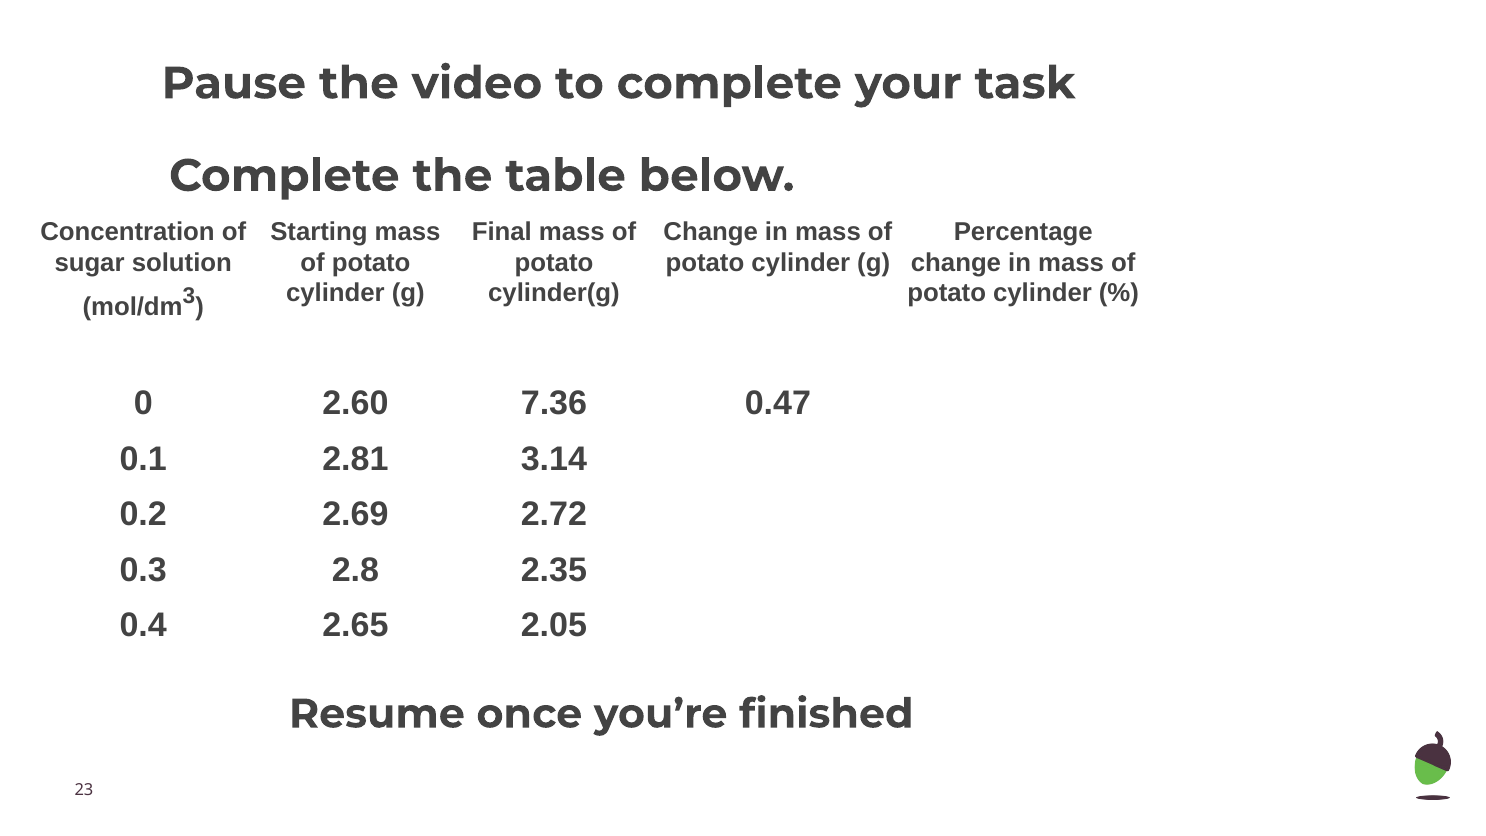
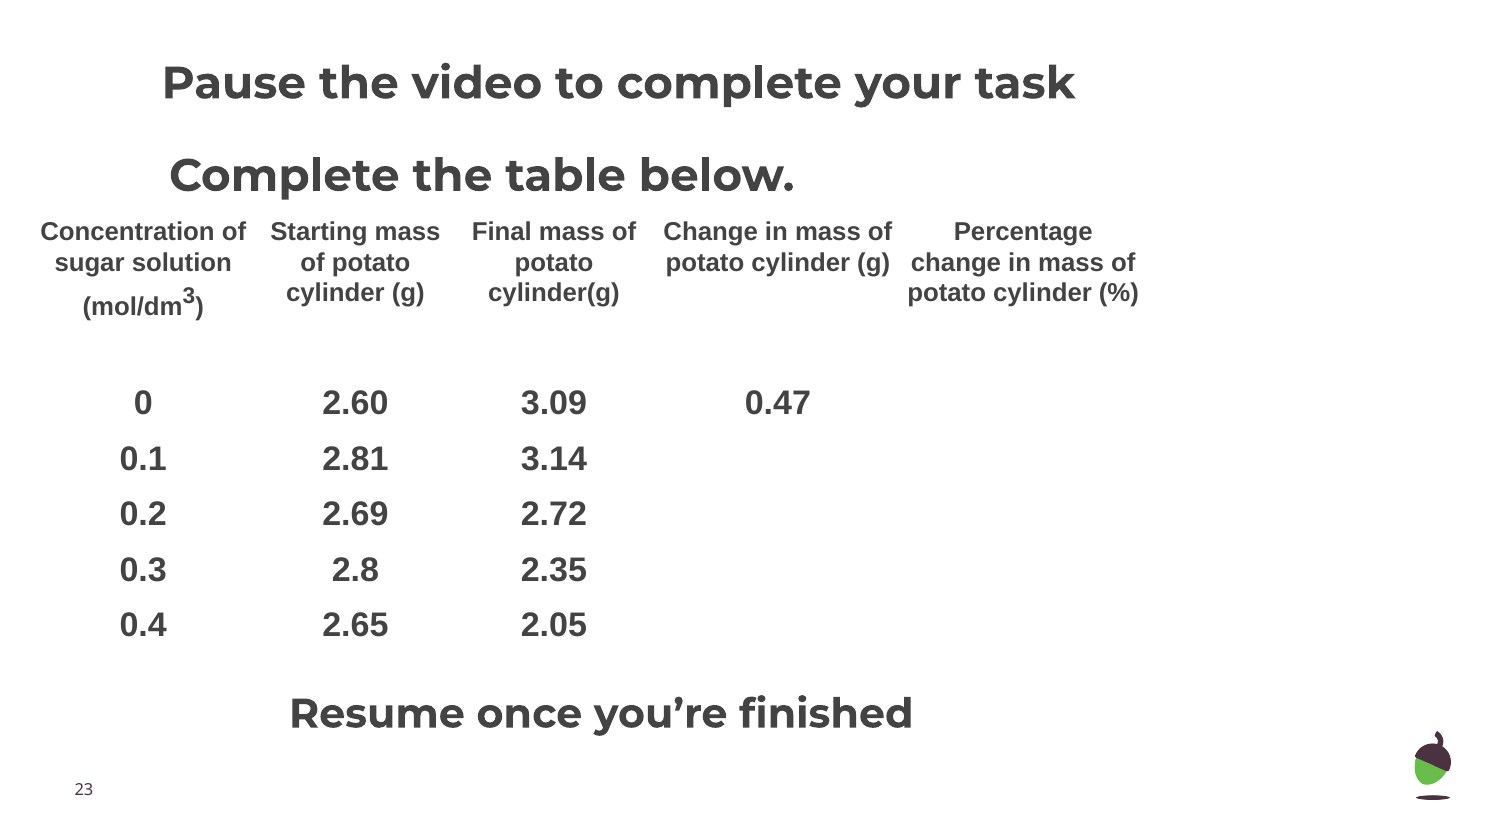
7.36: 7.36 -> 3.09 (554, 404)
